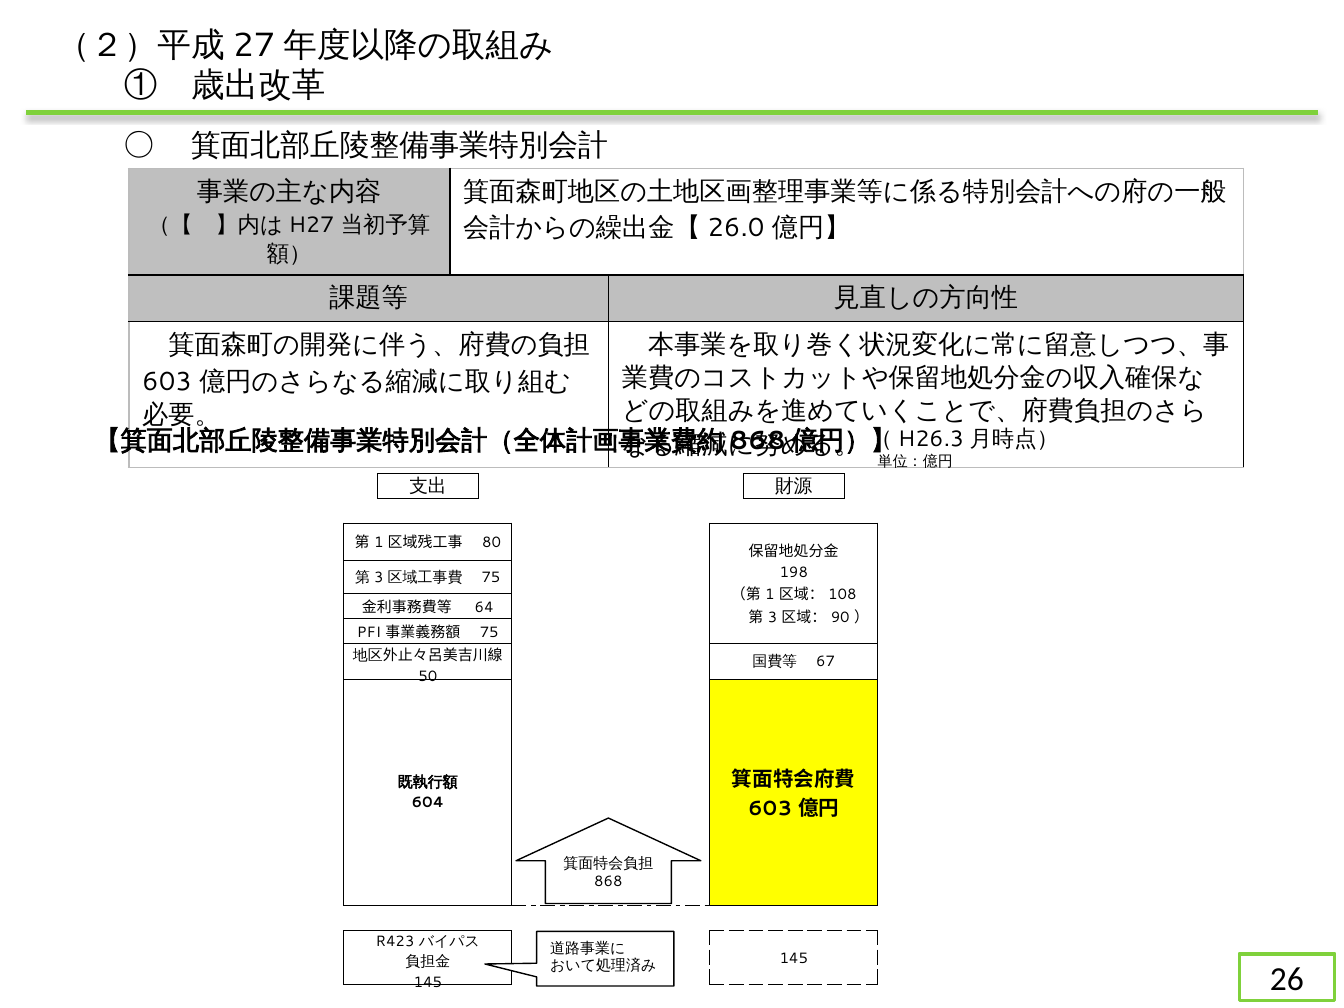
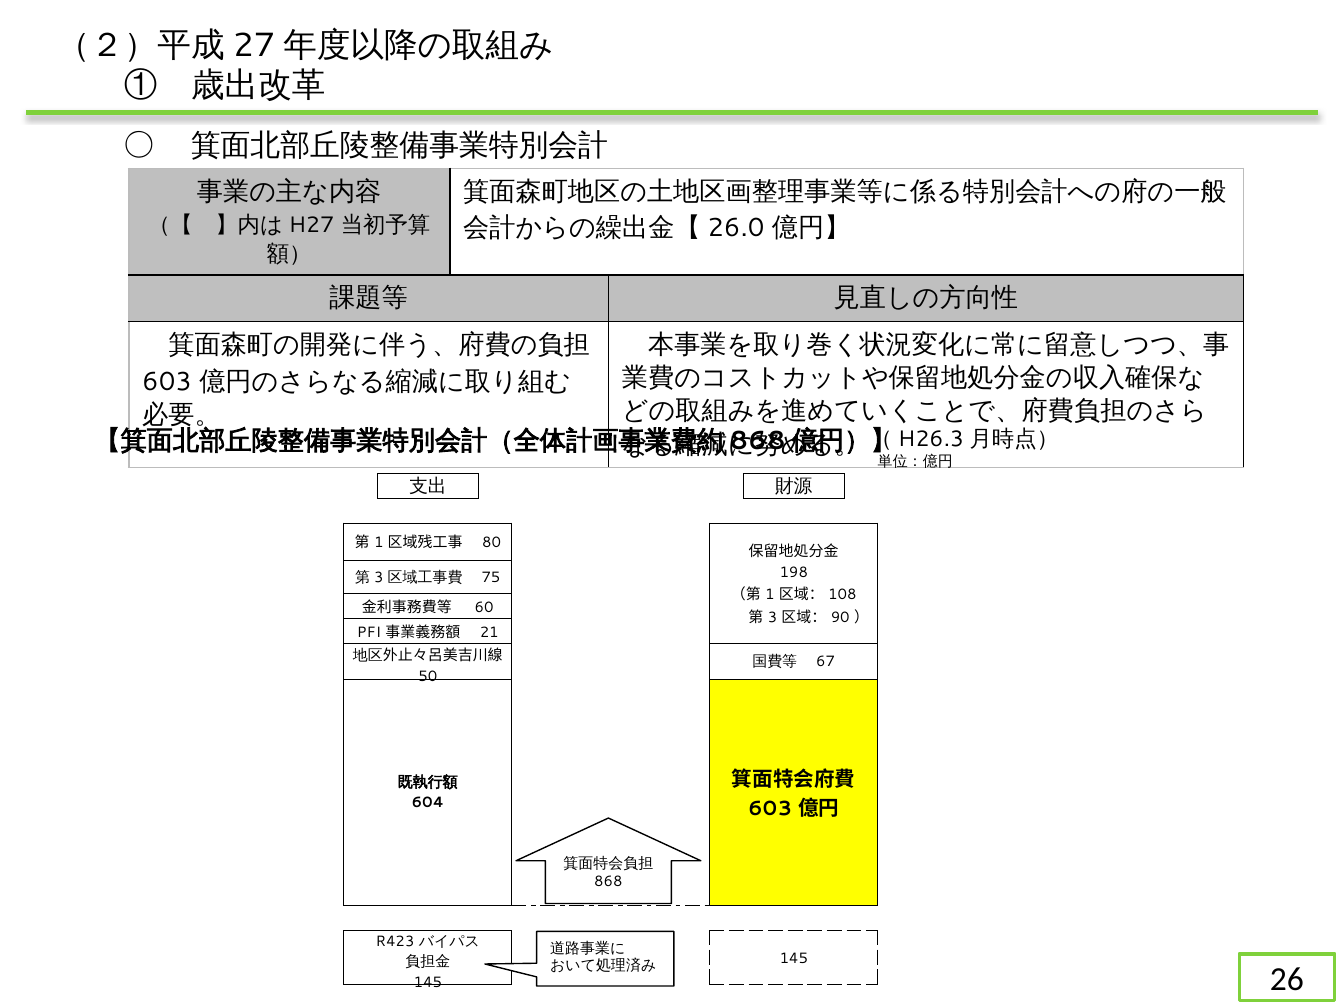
64: 64 -> 60 (484, 608)
75: 75 -> 21 (489, 632)
